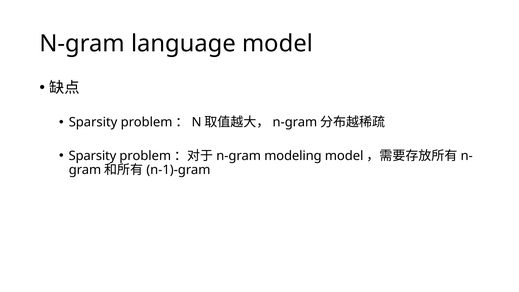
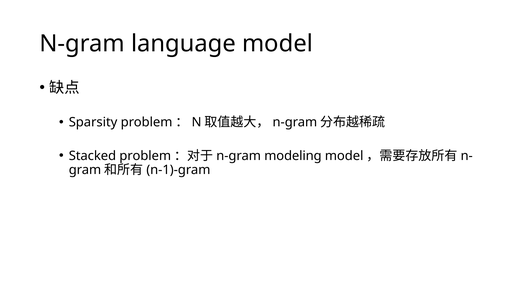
Sparsity: Sparsity -> Stacked (92, 156)
